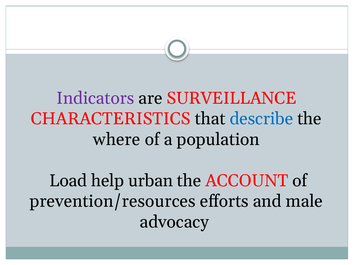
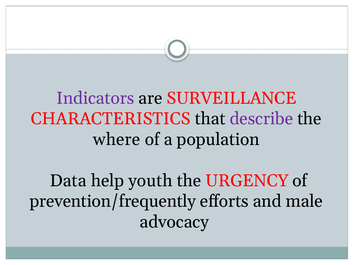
describe colour: blue -> purple (261, 119)
Load: Load -> Data (68, 181)
urban: urban -> youth (150, 181)
ACCOUNT: ACCOUNT -> URGENCY (247, 181)
prevention/resources: prevention/resources -> prevention/frequently (113, 202)
